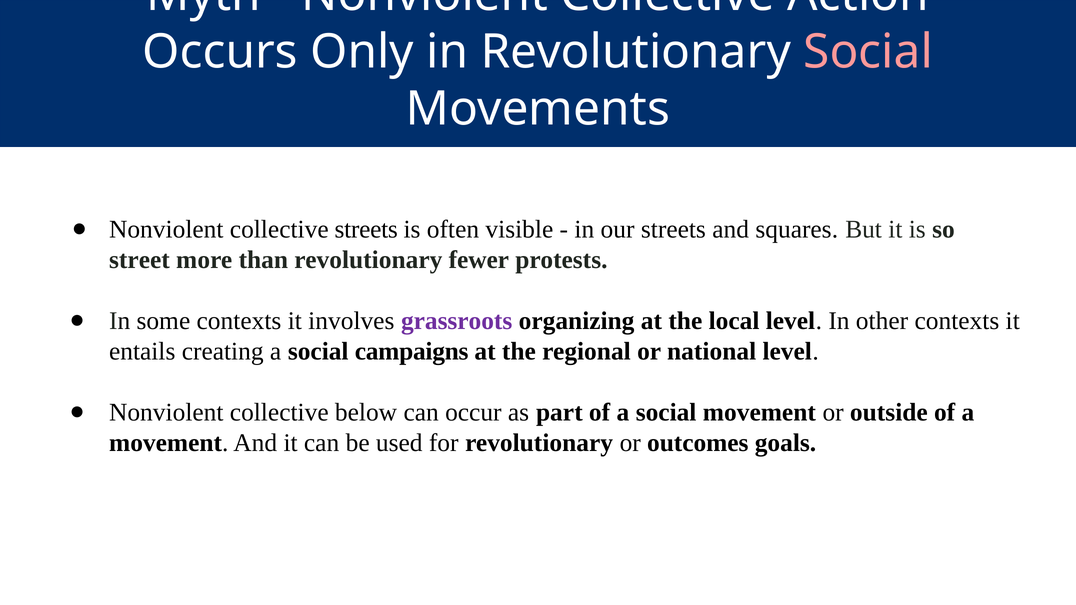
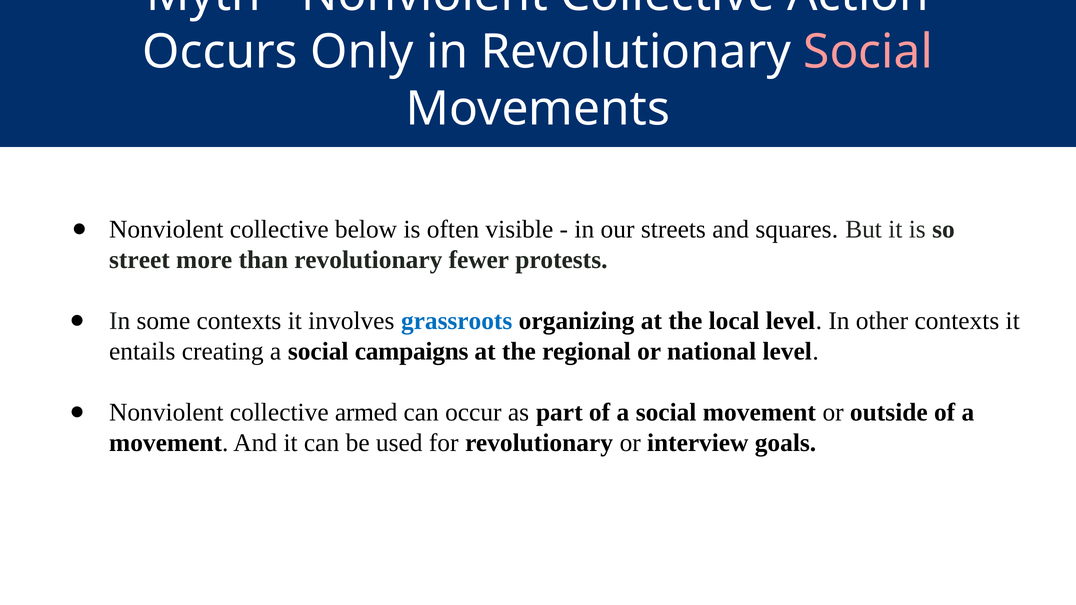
collective streets: streets -> below (366, 229)
grassroots colour: purple -> blue (457, 321)
below: below -> armed (366, 412)
outcomes: outcomes -> interview (698, 443)
